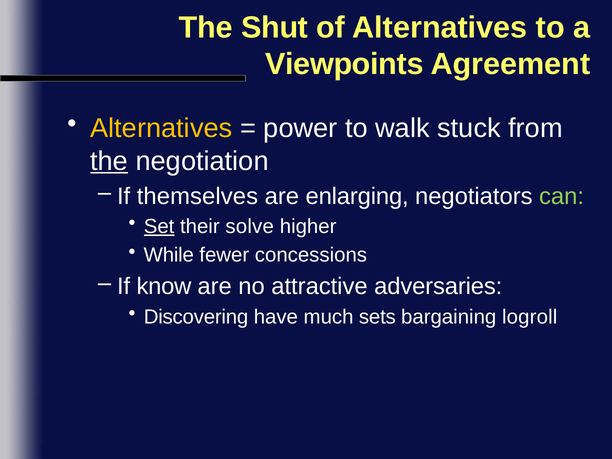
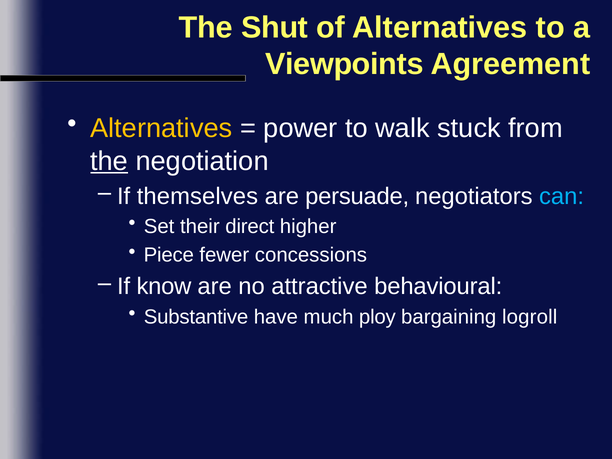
enlarging: enlarging -> persuade (357, 196)
can colour: light green -> light blue (562, 196)
Set underline: present -> none (159, 227)
solve: solve -> direct (250, 227)
While: While -> Piece (169, 255)
adversaries: adversaries -> behavioural (438, 287)
Discovering: Discovering -> Substantive (196, 317)
sets: sets -> ploy (377, 317)
